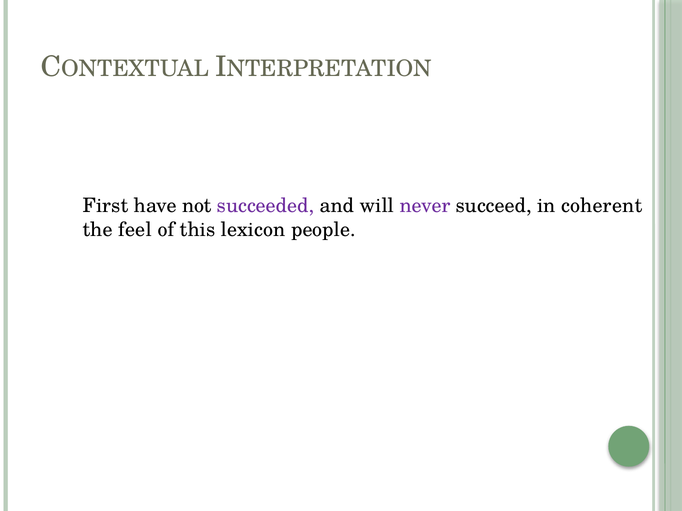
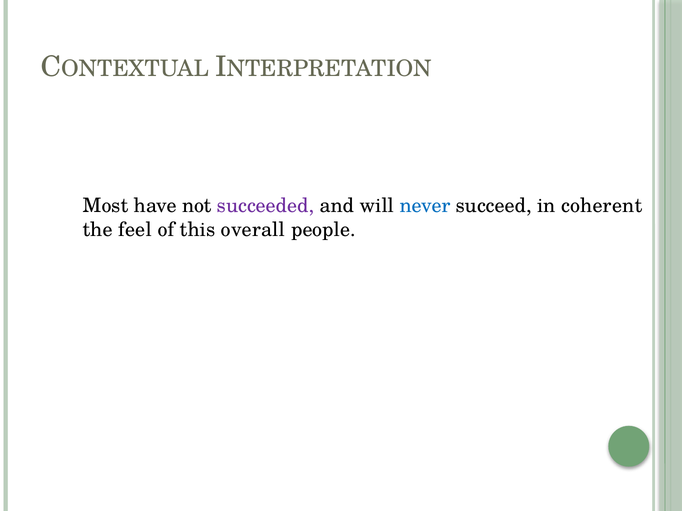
First: First -> Most (106, 206)
never colour: purple -> blue (425, 206)
lexicon: lexicon -> overall (253, 230)
